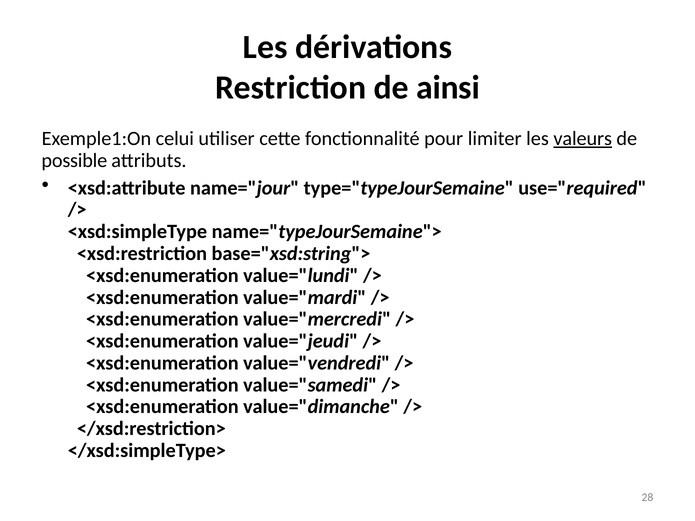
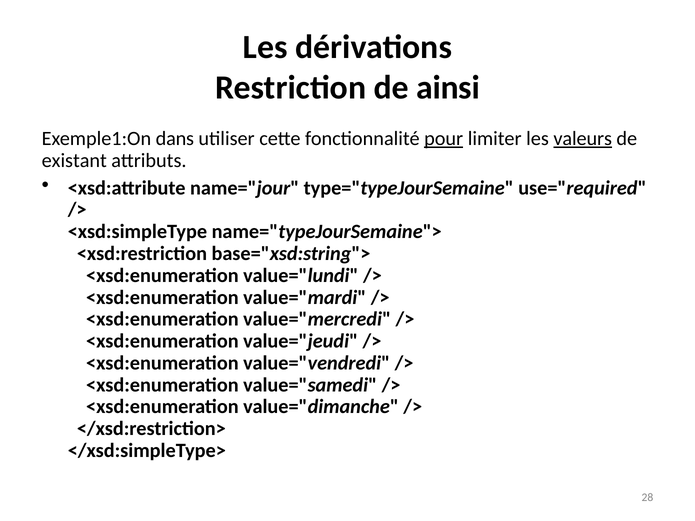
celui: celui -> dans (175, 139)
pour underline: none -> present (444, 139)
possible: possible -> existant (74, 161)
